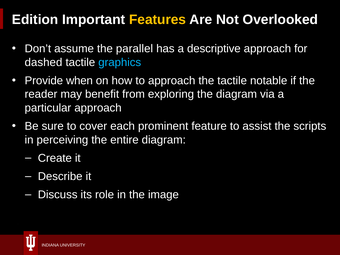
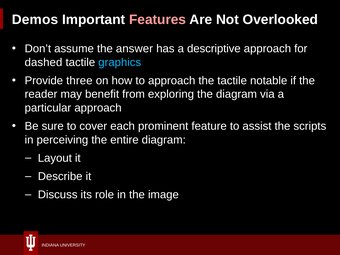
Edition: Edition -> Demos (35, 20)
Features colour: yellow -> pink (158, 20)
parallel: parallel -> answer (134, 49)
when: when -> three (79, 81)
Create: Create -> Layout (55, 158)
